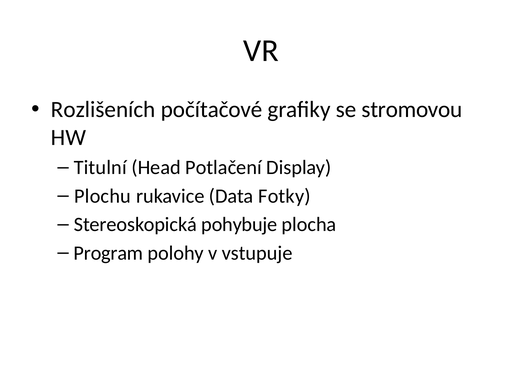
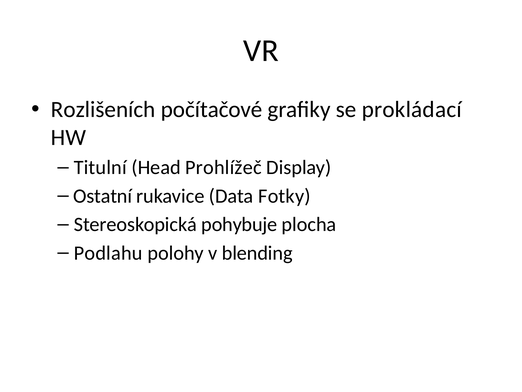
stromovou: stromovou -> prokládací (412, 110)
Potlačení: Potlačení -> Prohlížeč (223, 167)
Plochu: Plochu -> Ostatní (103, 196)
Program: Program -> Podlahu (108, 253)
vstupuje: vstupuje -> blending (257, 253)
